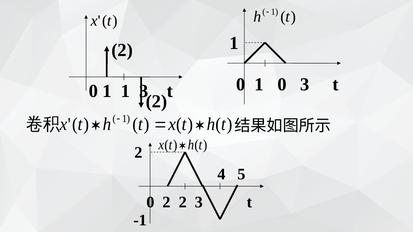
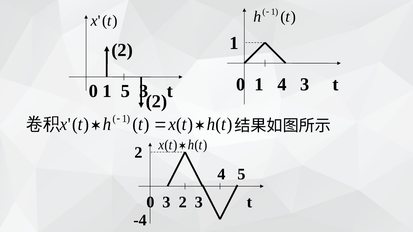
1 0: 0 -> 4 (282, 85)
1 1: 1 -> 5 (125, 91)
0 2: 2 -> 3 (167, 202)
-1: -1 -> -4 (140, 220)
